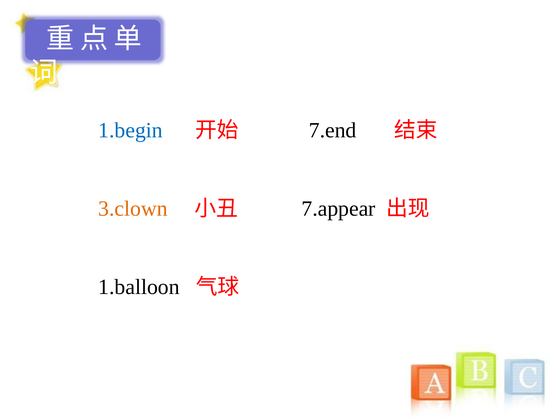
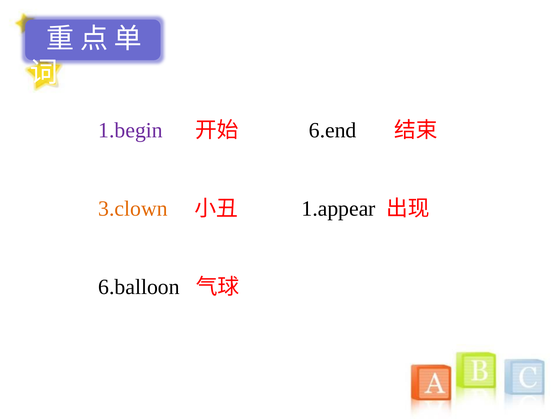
1.begin colour: blue -> purple (131, 130)
7.end: 7.end -> 6.end (333, 130)
7.appear: 7.appear -> 1.appear (339, 209)
1.balloon: 1.balloon -> 6.balloon (139, 287)
